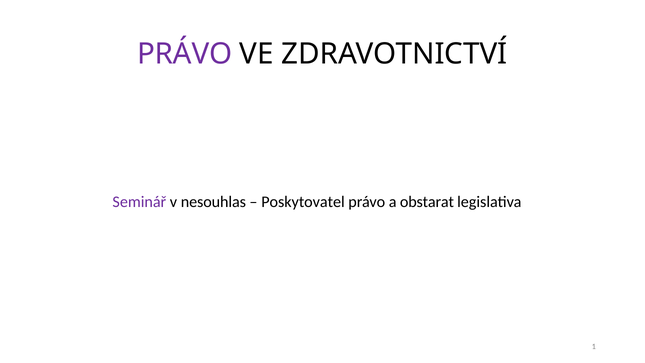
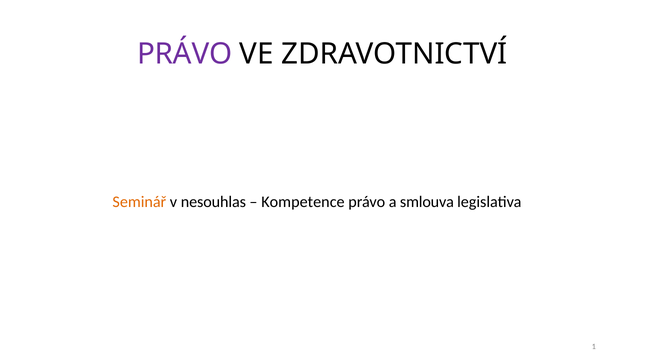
Seminář colour: purple -> orange (139, 202)
Poskytovatel: Poskytovatel -> Kompetence (303, 202)
obstarat: obstarat -> smlouva (427, 202)
